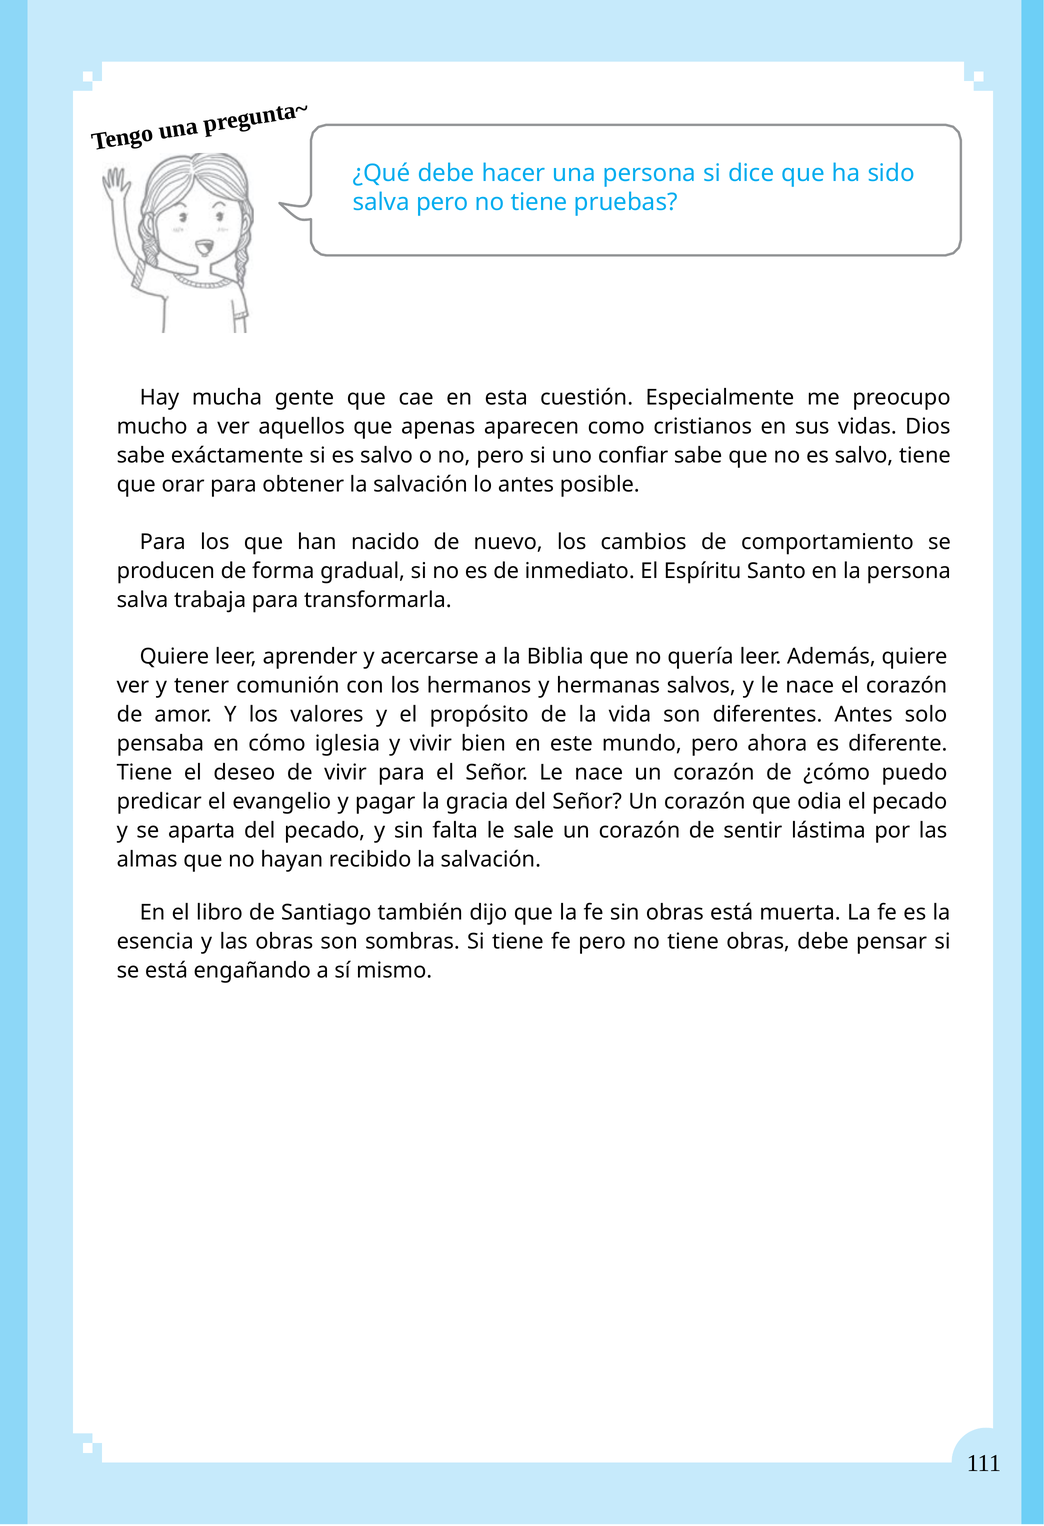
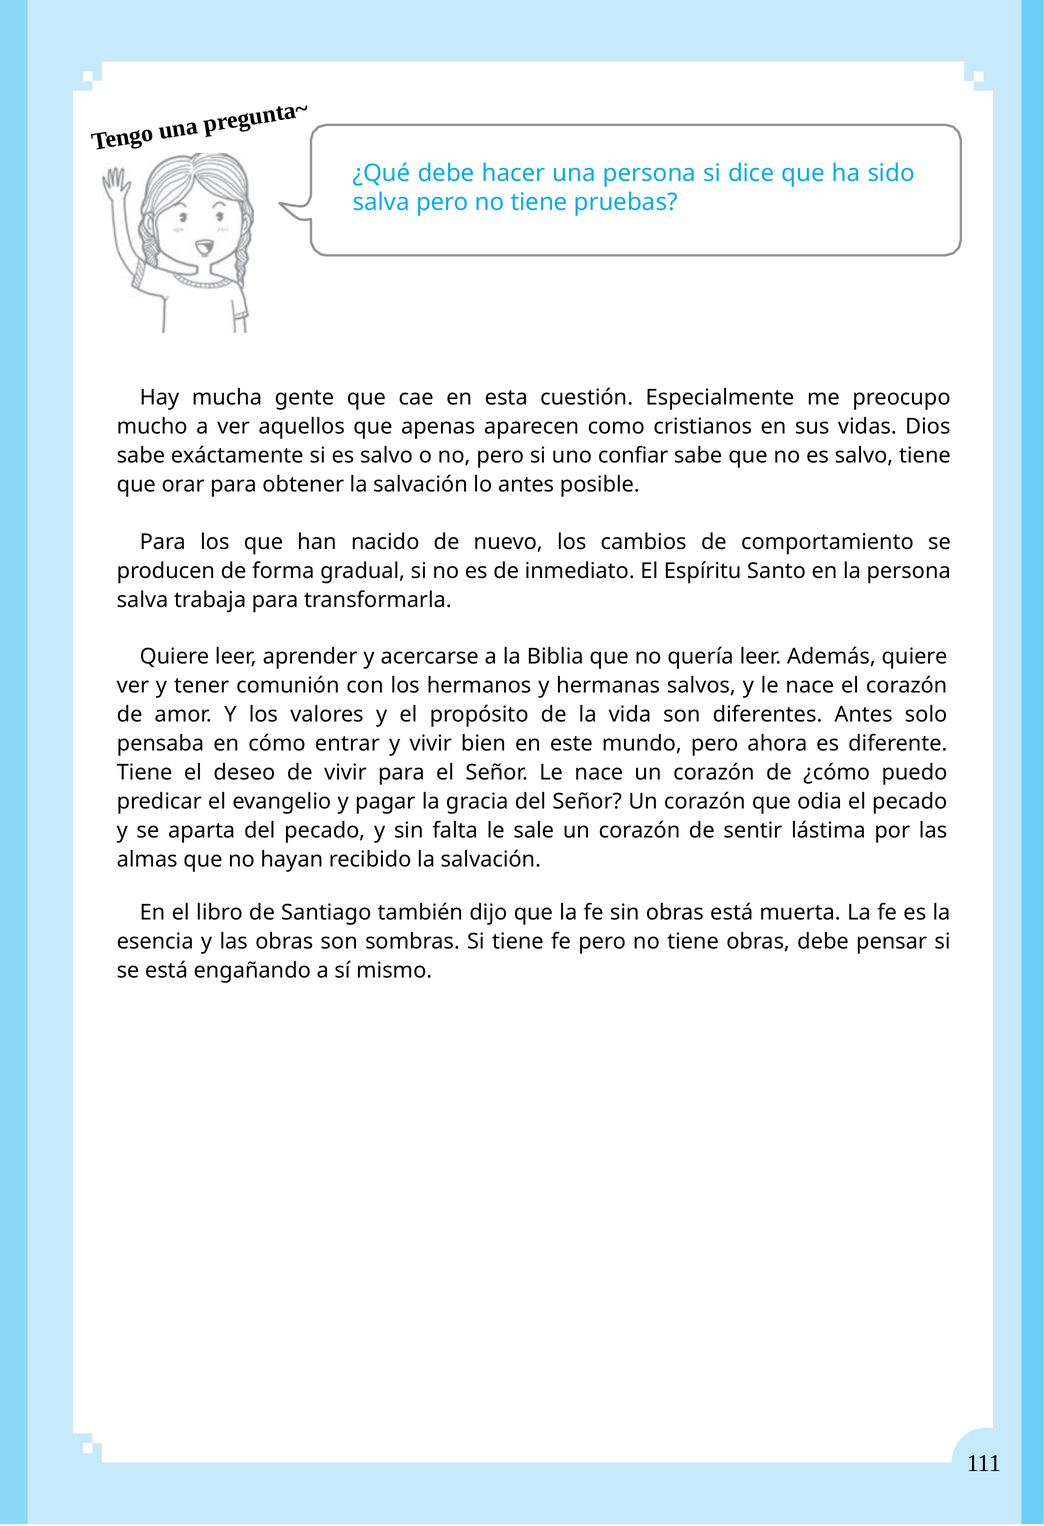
iglesia: iglesia -> entrar (347, 744)
